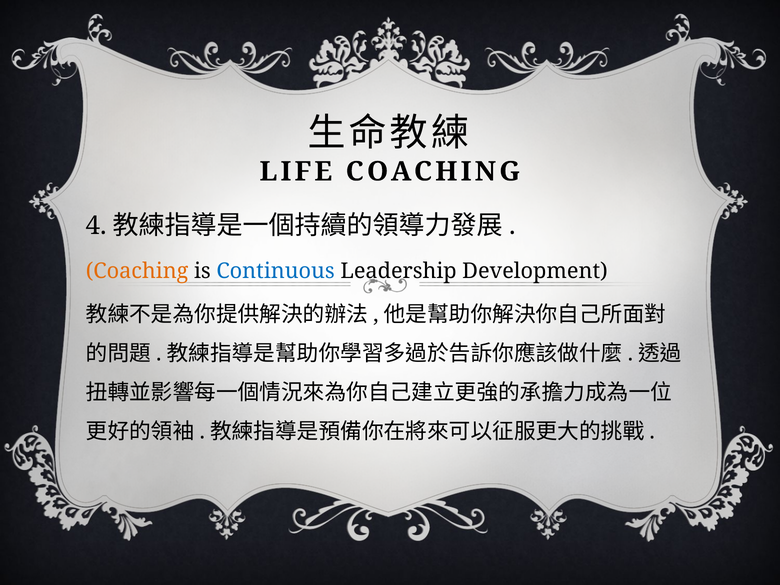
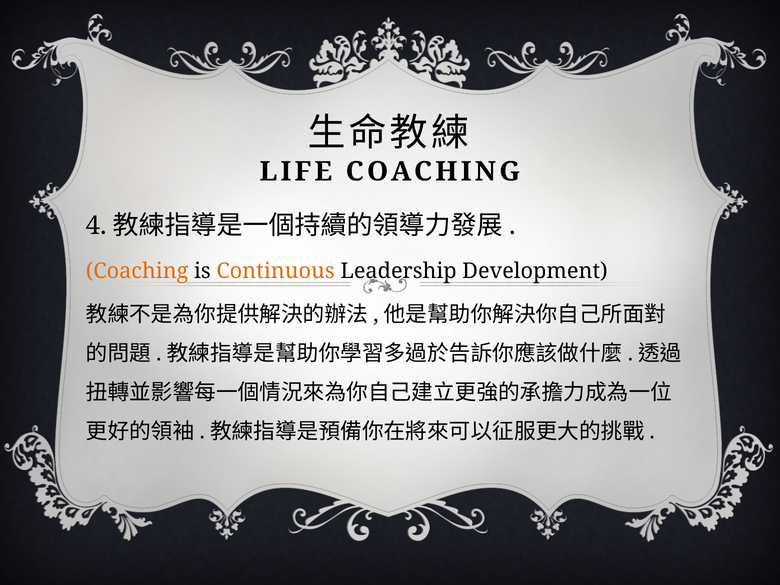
Continuous colour: blue -> orange (276, 271)
